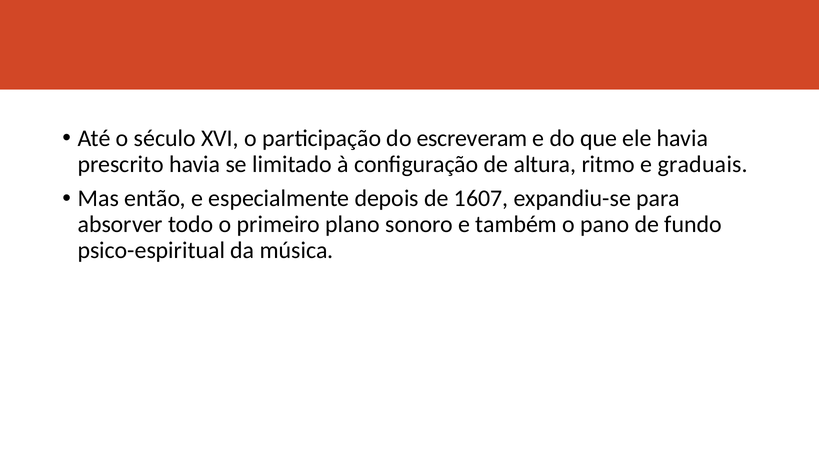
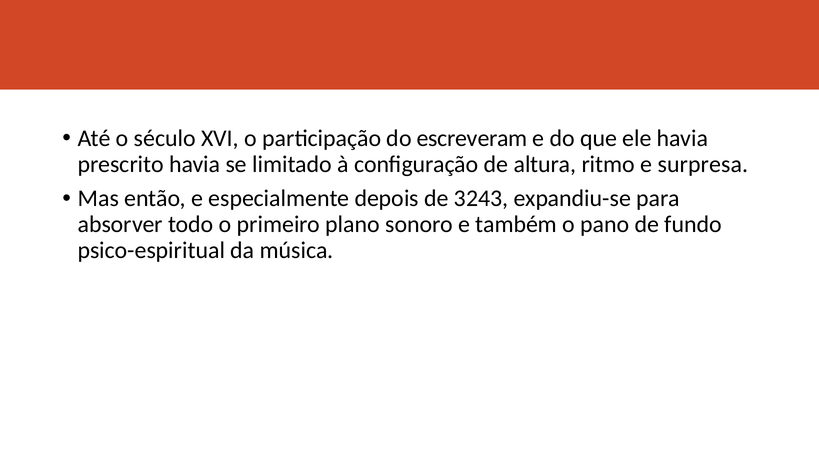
graduais: graduais -> surpresa (703, 164)
1607: 1607 -> 3243 (481, 198)
